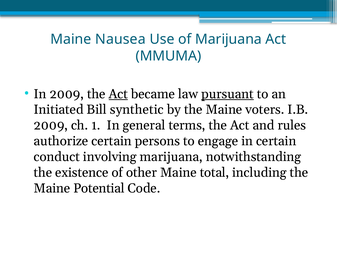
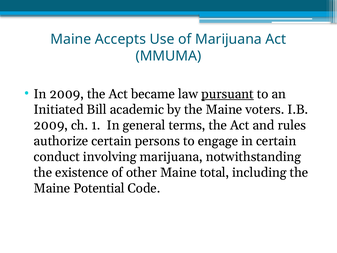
Nausea: Nausea -> Accepts (120, 39)
Act underline: present -> none (118, 94)
synthetic: synthetic -> academic (137, 110)
